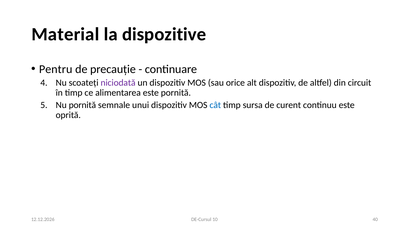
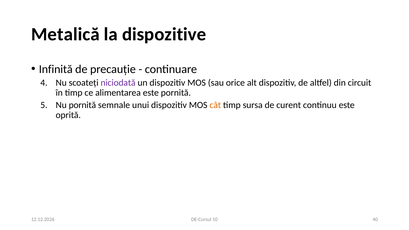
Material: Material -> Metalică (65, 34)
Pentru: Pentru -> Infinită (56, 69)
cât colour: blue -> orange (215, 105)
